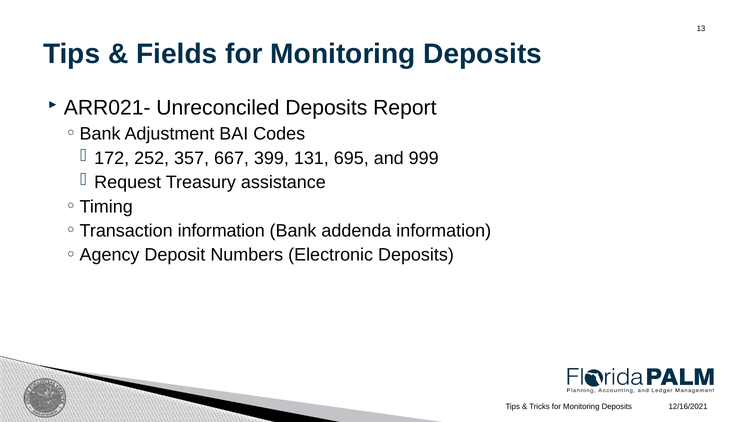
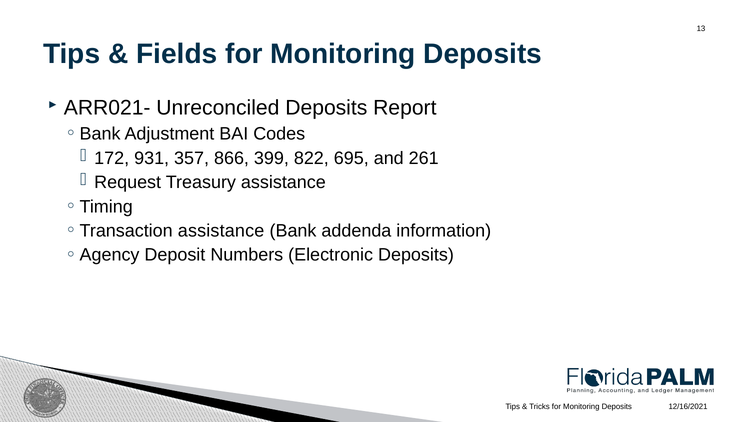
252: 252 -> 931 (152, 158)
667: 667 -> 866 (231, 158)
131: 131 -> 822 (311, 158)
999: 999 -> 261 (424, 158)
information: information -> assistance (221, 231)
